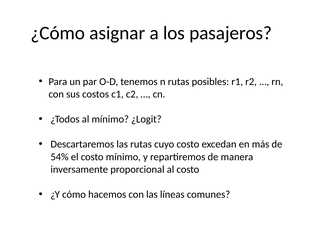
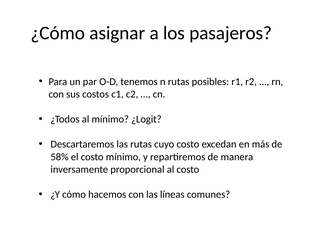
54%: 54% -> 58% (60, 157)
